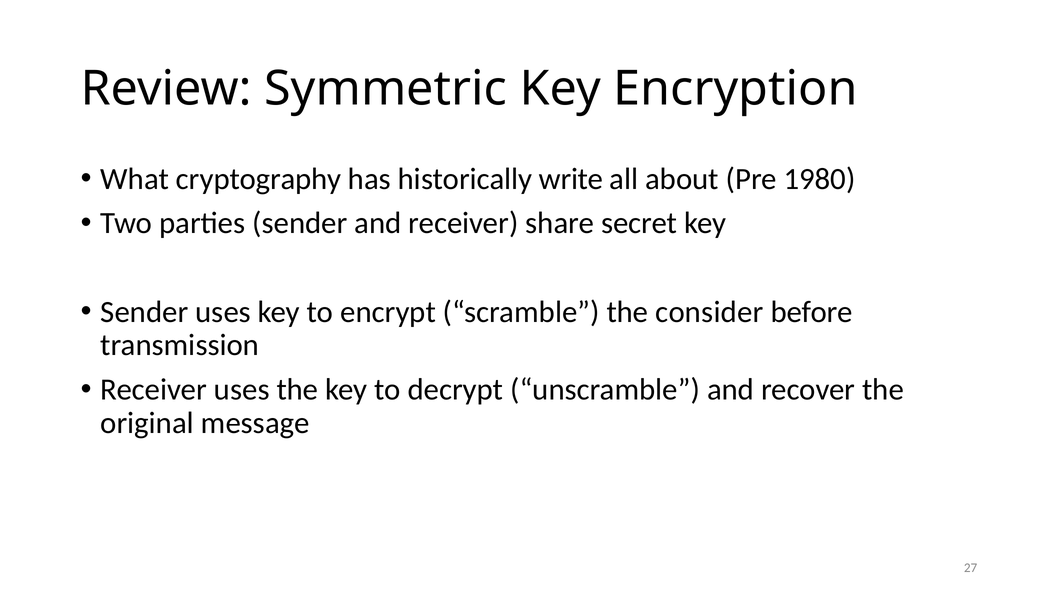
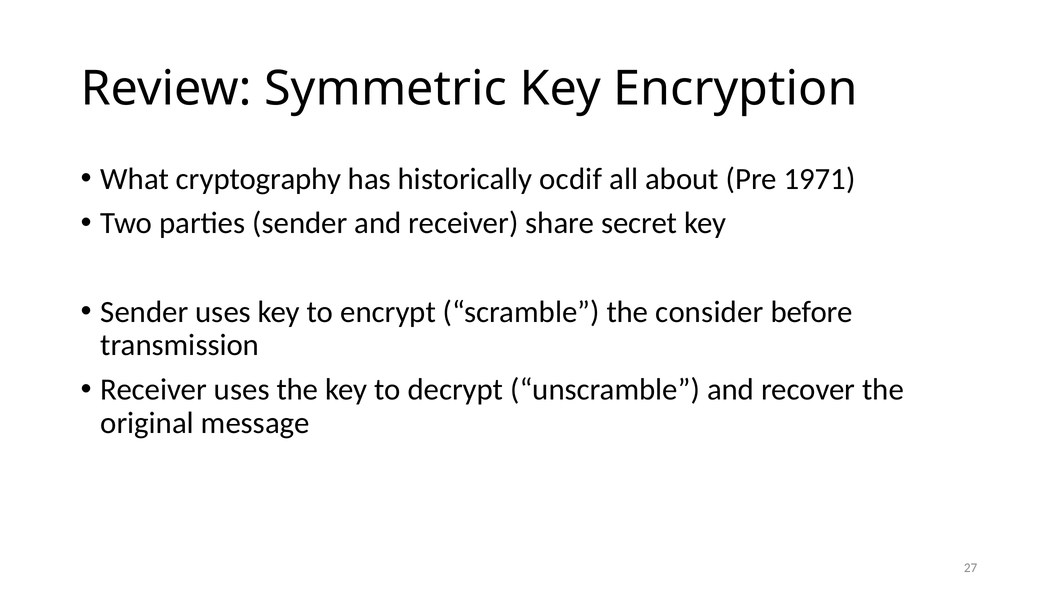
write: write -> ocdif (571, 179)
1980: 1980 -> 1971 (819, 179)
